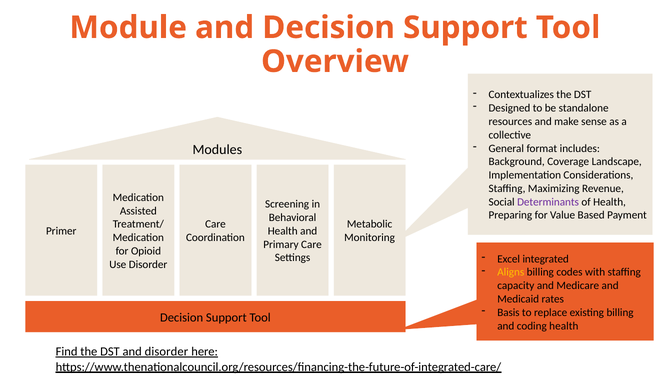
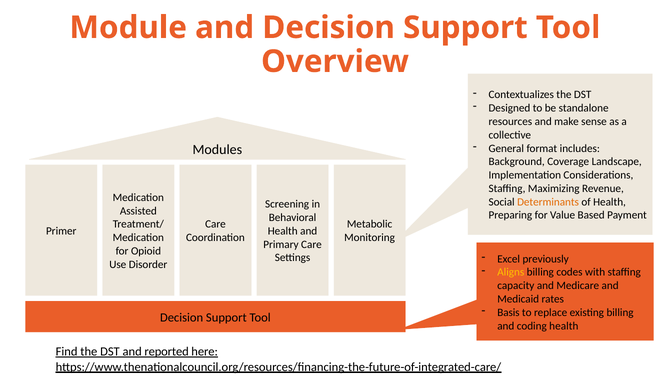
Determinants colour: purple -> orange (548, 202)
integrated: integrated -> previously (546, 259)
and disorder: disorder -> reported (167, 351)
